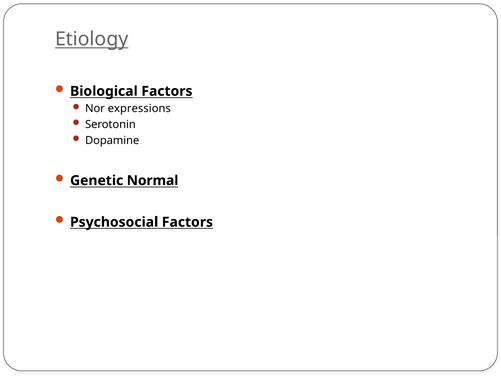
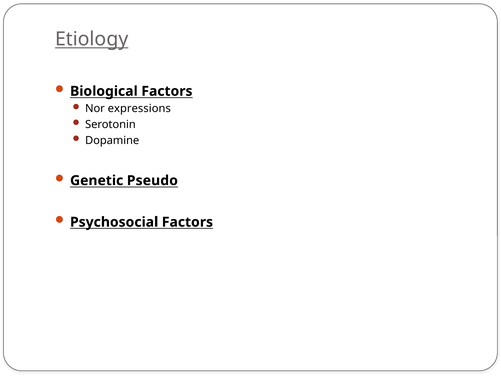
Normal: Normal -> Pseudo (152, 180)
